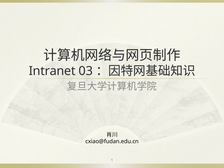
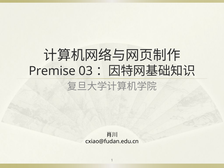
Intranet: Intranet -> Premise (52, 71)
